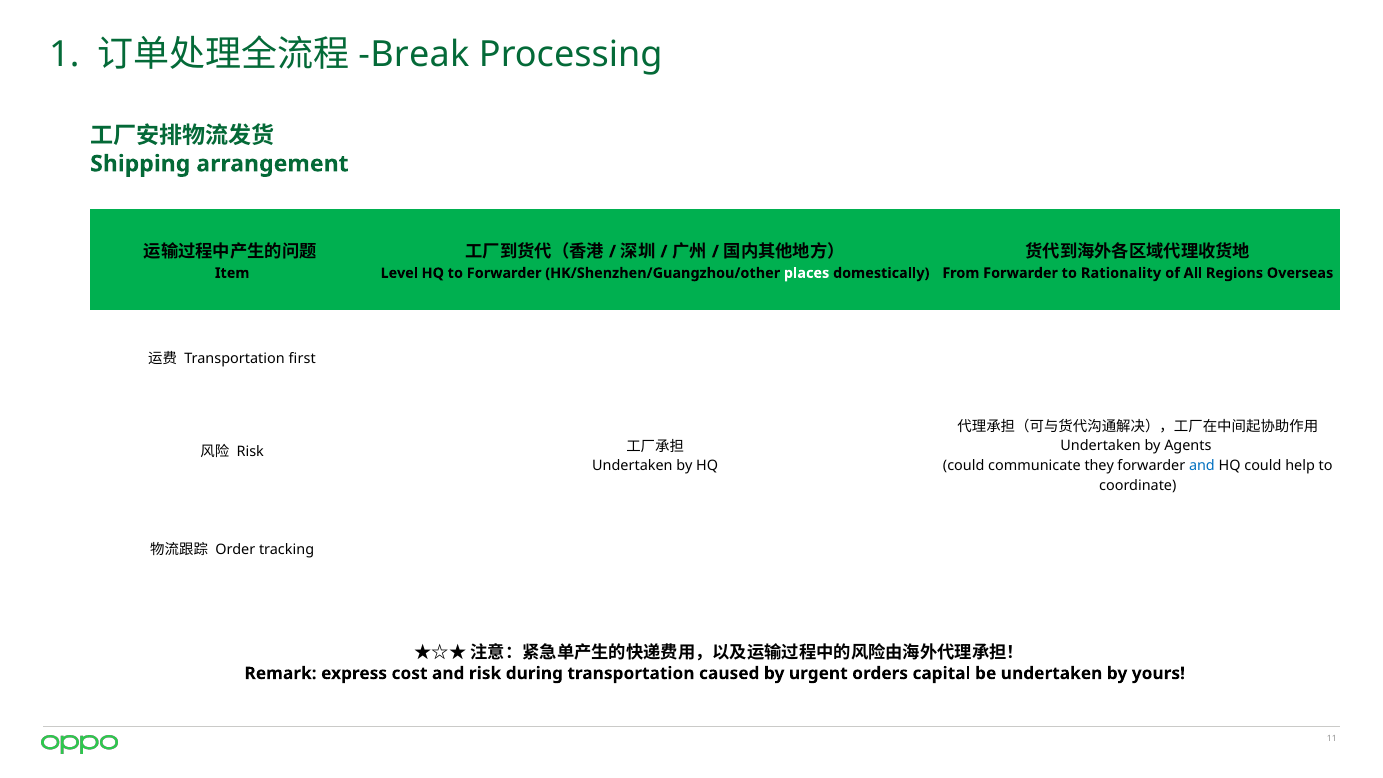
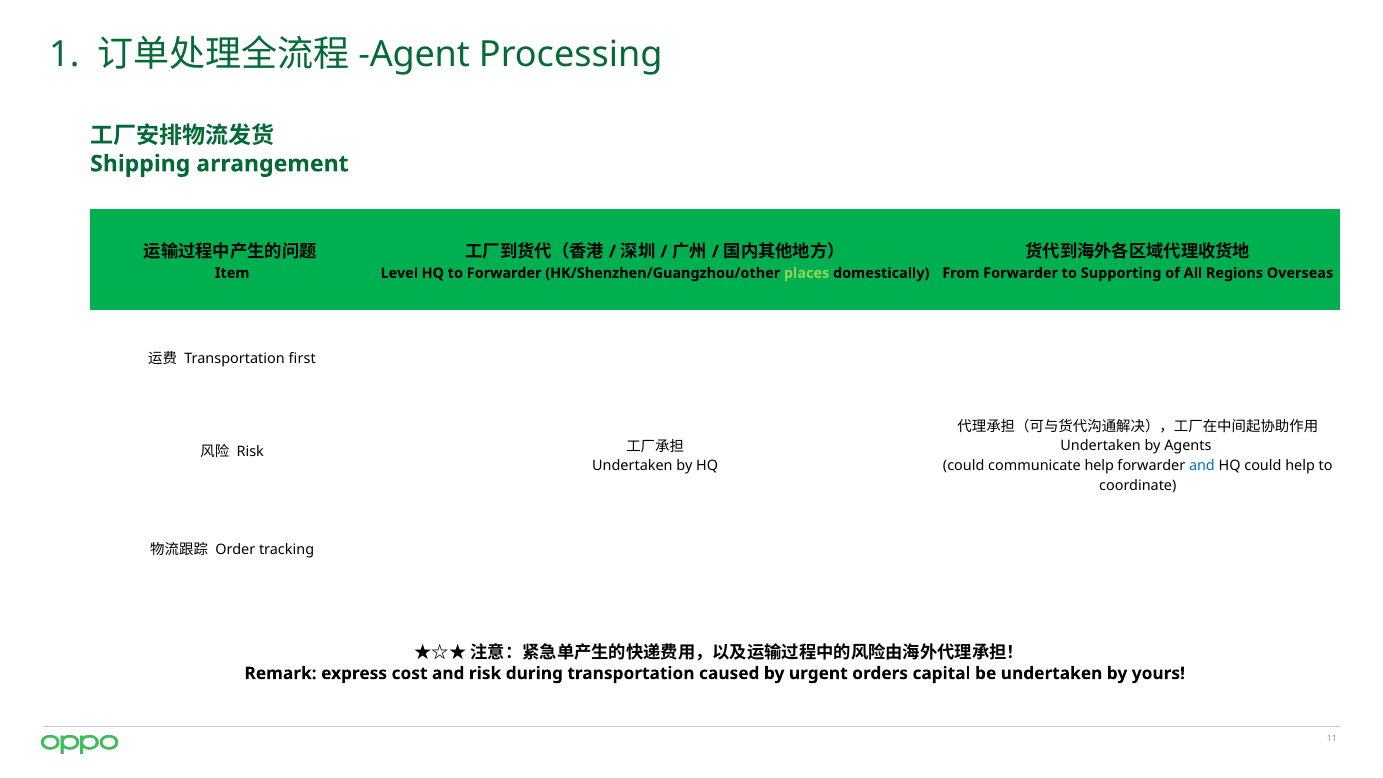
Break: Break -> Agent (414, 54)
places colour: white -> light green (807, 273)
Rationality: Rationality -> Supporting (1121, 273)
communicate they: they -> help (1099, 466)
